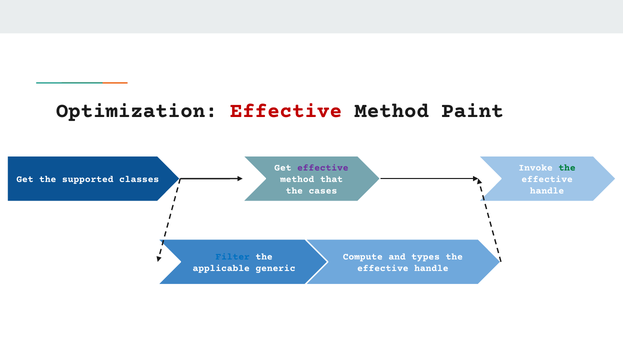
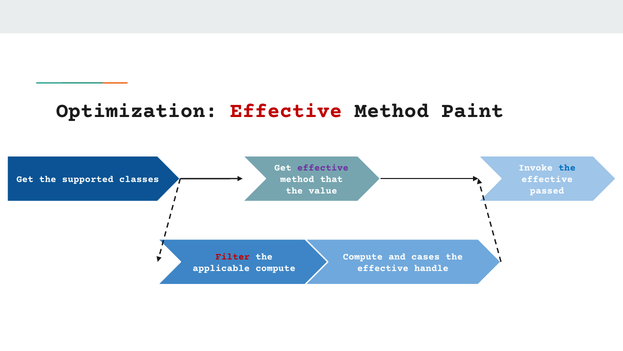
the colour: green -> blue (567, 168)
cases: cases -> value (323, 190)
handle: handle -> passed (547, 190)
Filter colour: blue -> red (233, 256)
types: types -> cases (426, 256)
applicable generic: generic -> compute (275, 268)
